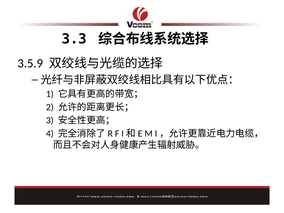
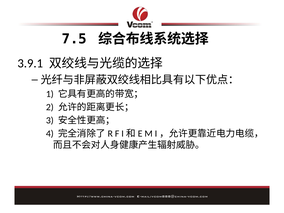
3.3: 3.3 -> 7.5 (74, 39)
3.5.9: 3.5.9 -> 3.9.1 (30, 63)
